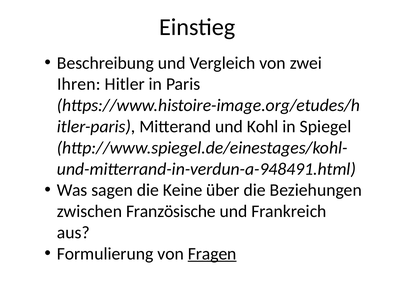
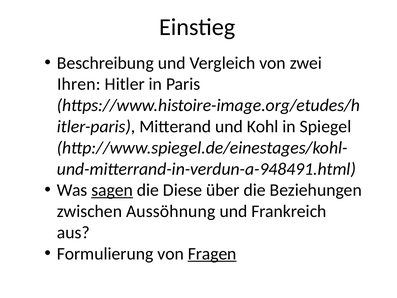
sagen underline: none -> present (112, 190)
Keine: Keine -> Diese (183, 190)
Französische: Französische -> Aussöhnung (171, 211)
